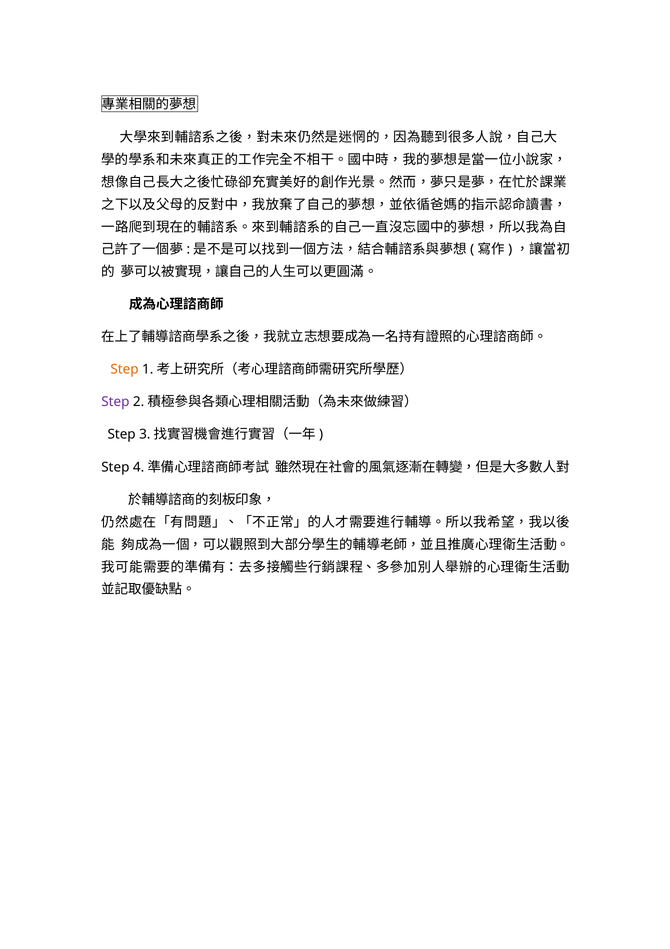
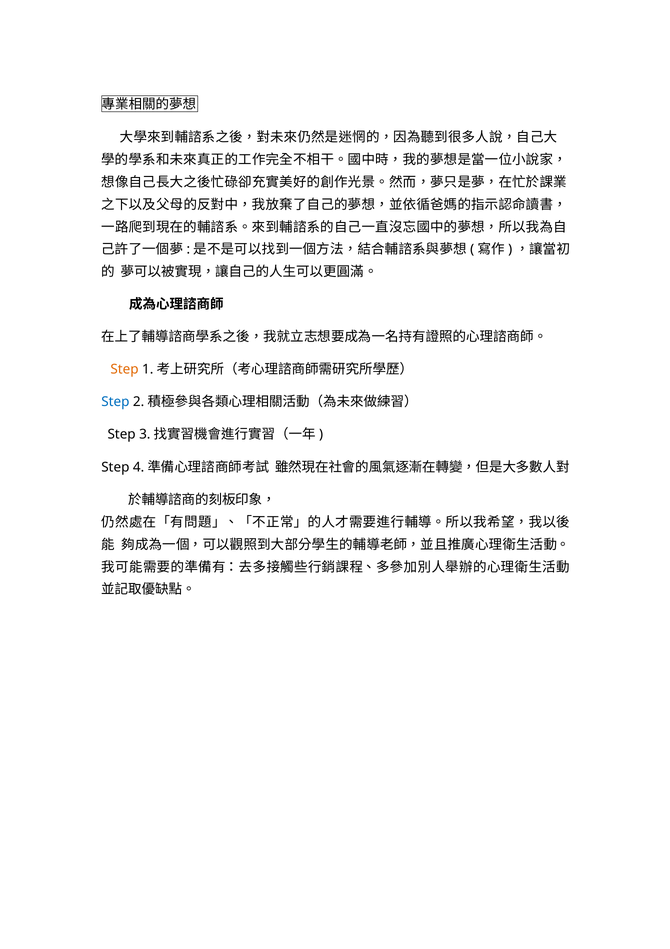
Step colour: purple -> blue (115, 402)
